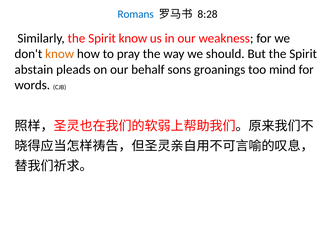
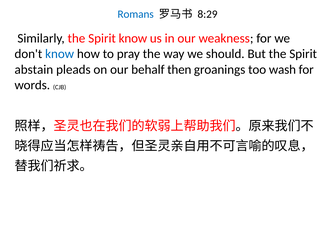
8:28: 8:28 -> 8:29 (208, 14)
know colour: orange -> blue (60, 54)
sons: sons -> then (179, 70)
mind: mind -> wash (282, 70)
